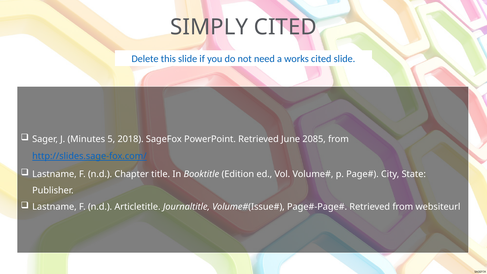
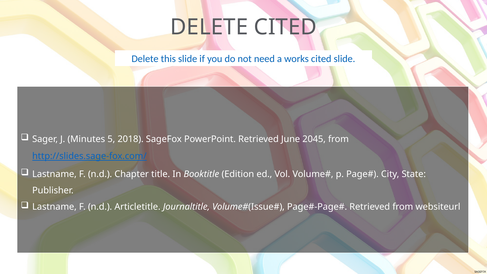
SIMPLY: SIMPLY -> DELETE (209, 27)
2085: 2085 -> 2045 (314, 139)
